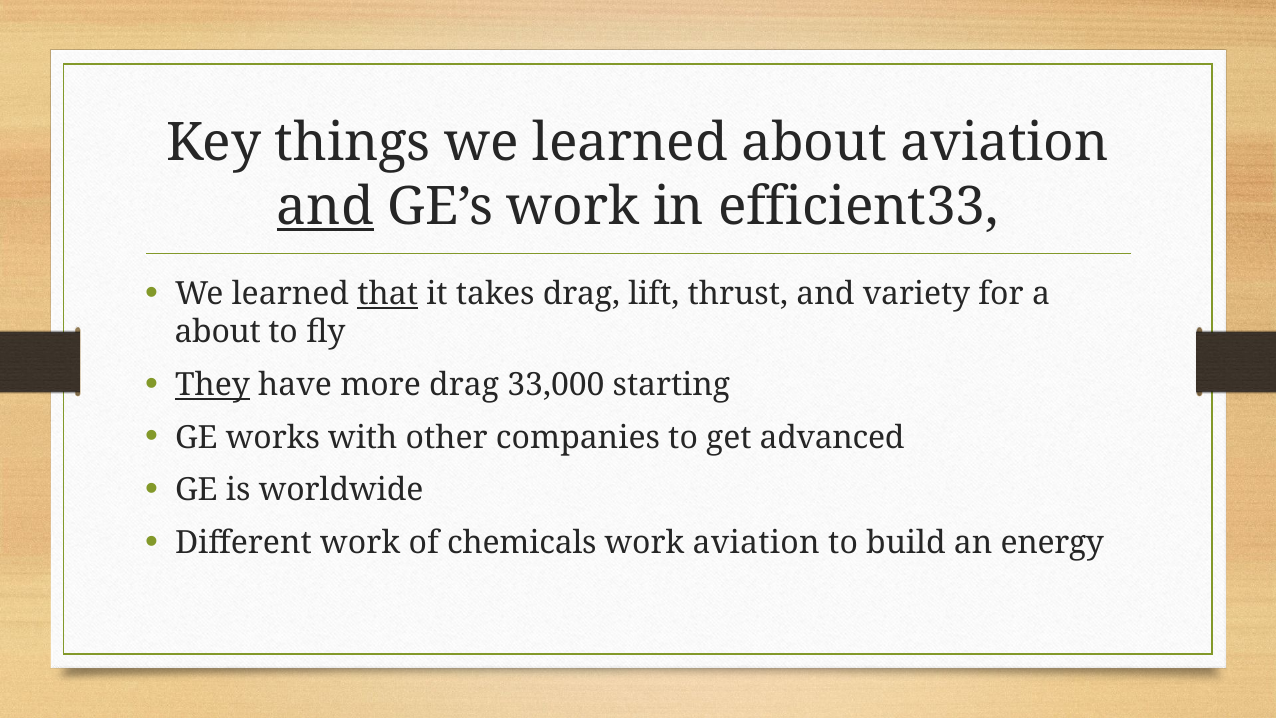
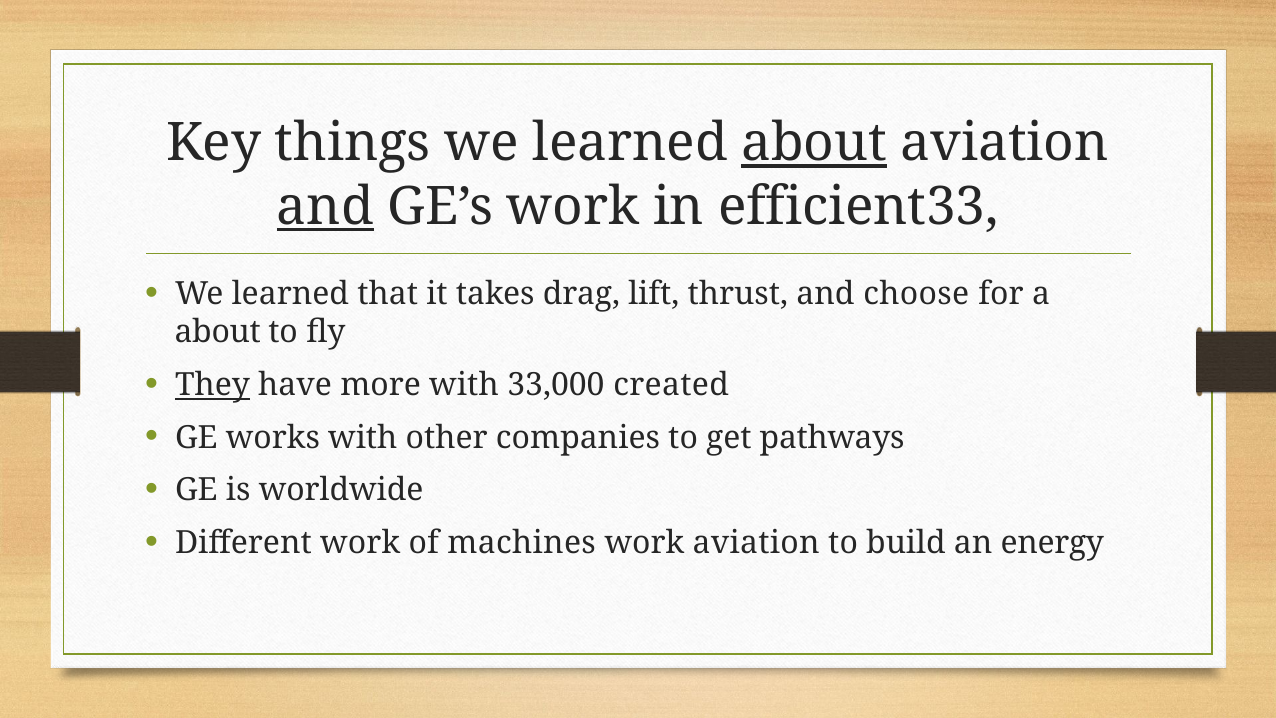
about underline: none -> present (814, 143)
that underline: present -> none (388, 294)
variety: variety -> choose (916, 294)
more drag: drag -> with (464, 385)
starting: starting -> created (671, 385)
advanced: advanced -> pathways (832, 437)
chemicals: chemicals -> machines (522, 543)
